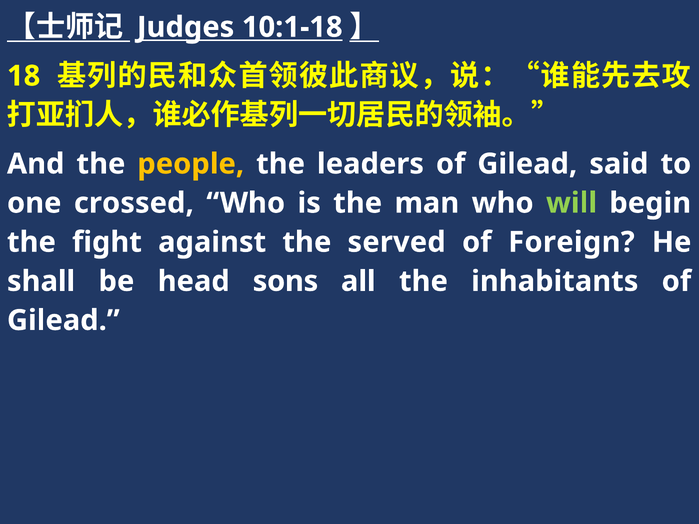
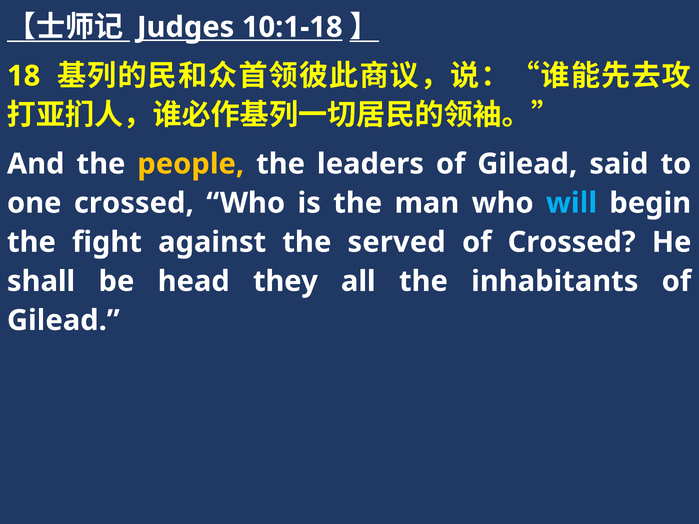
will colour: light green -> light blue (572, 203)
of Foreign: Foreign -> Crossed (572, 242)
sons: sons -> they (285, 281)
